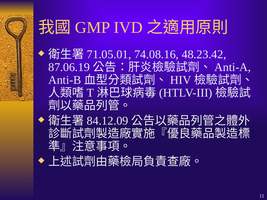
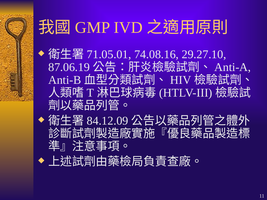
48.23.42: 48.23.42 -> 29.27.10 (204, 54)
